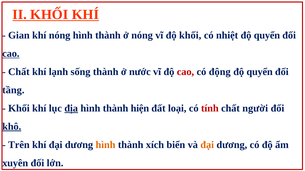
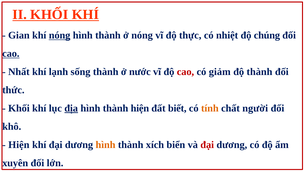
nóng underline: none -> present (60, 35)
độ khối: khối -> thực (190, 35)
nhiệt độ quyển: quyển -> chúng (267, 35)
Chất: Chất -> Nhất (19, 72)
động: động -> giảm (220, 72)
quyển: quyển -> thành (259, 72)
tầng: tầng -> thức (13, 90)
loại: loại -> biết (177, 109)
tính colour: red -> orange (210, 109)
khô underline: present -> none (12, 127)
Trên: Trên -> Hiện (19, 145)
đại colour: orange -> red (207, 145)
